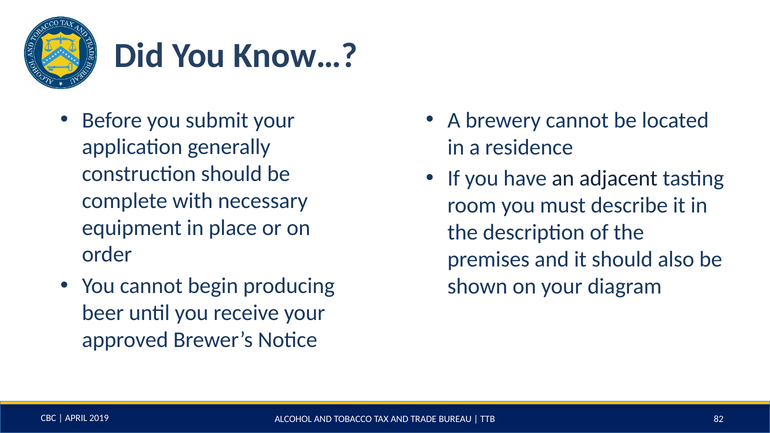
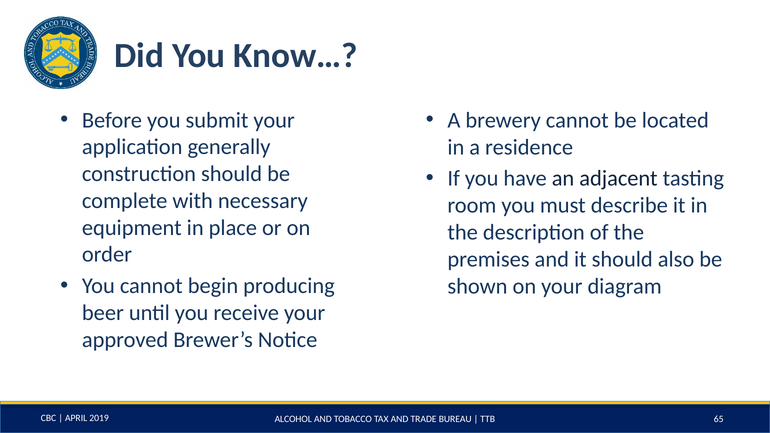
82: 82 -> 65 (719, 419)
